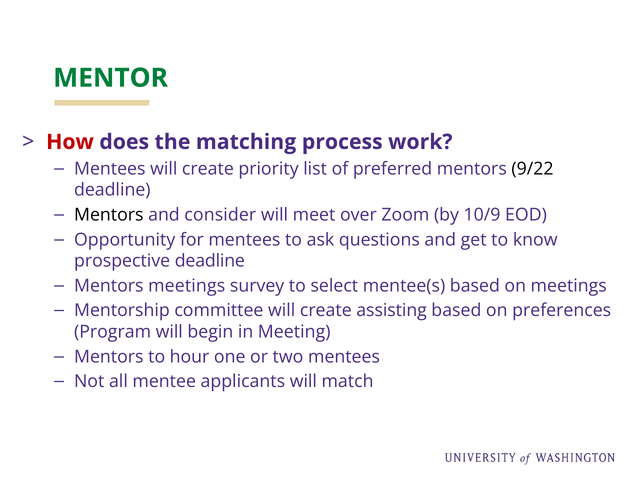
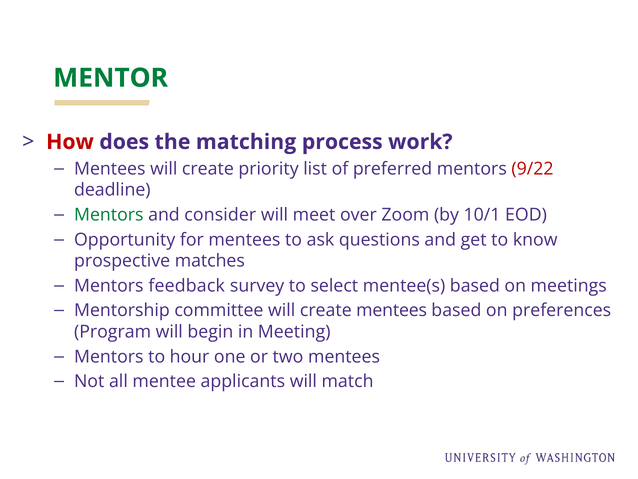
9/22 colour: black -> red (533, 168)
Mentors colour: black -> green (109, 215)
10/9: 10/9 -> 10/1 (482, 215)
prospective deadline: deadline -> matches (210, 261)
Mentors meetings: meetings -> feedback (187, 285)
create assisting: assisting -> mentees (392, 310)
